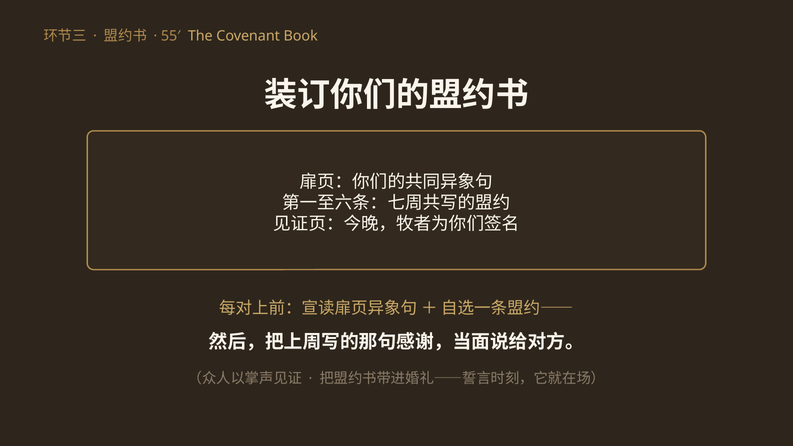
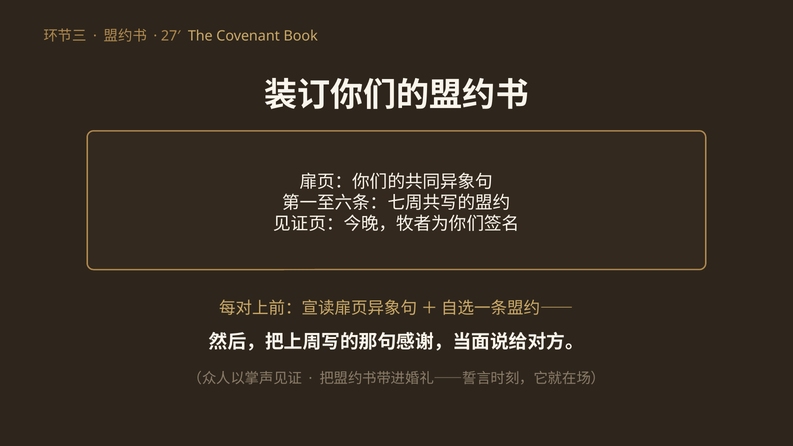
55′: 55′ -> 27′ (171, 36)
